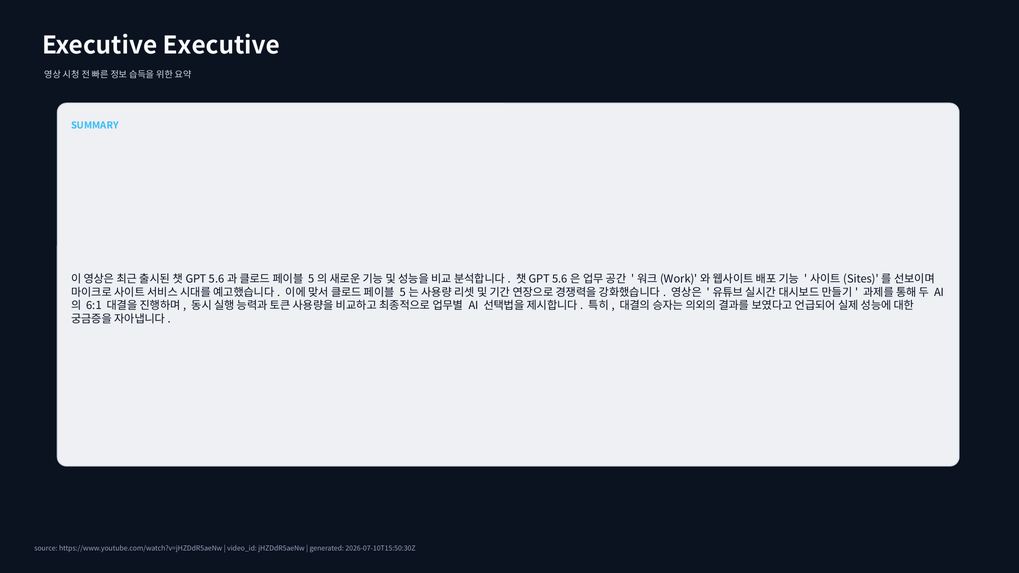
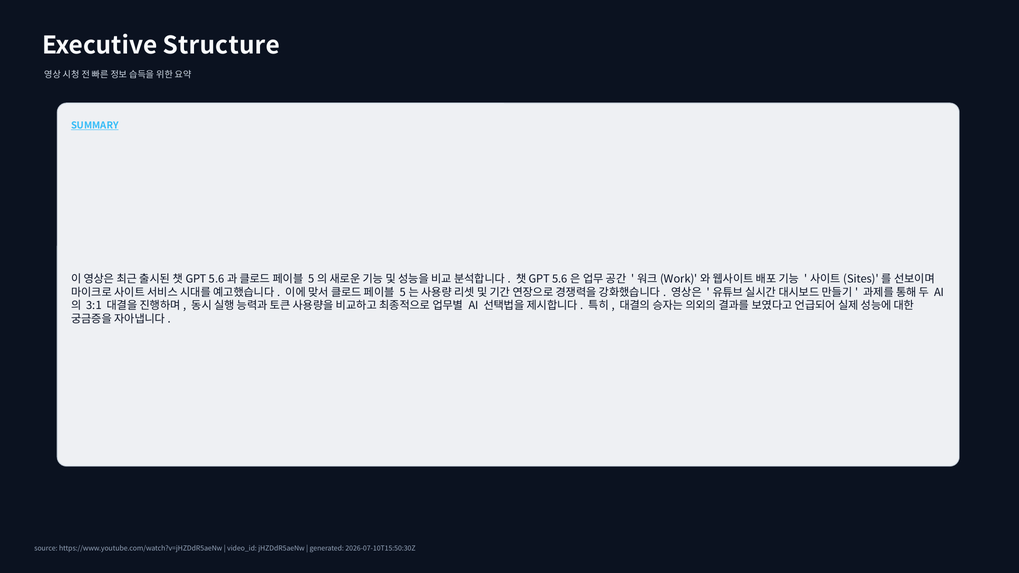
Executive Executive: Executive -> Structure (221, 46)
SUMMARY underline: none -> present (95, 126)
6:1: 6:1 -> 3:1 (94, 306)
